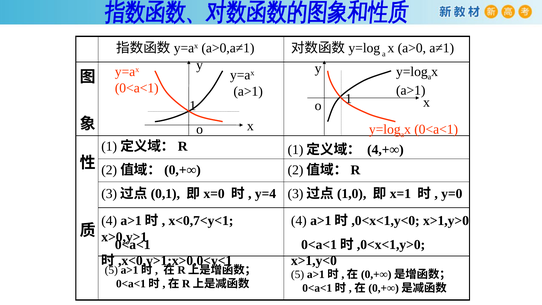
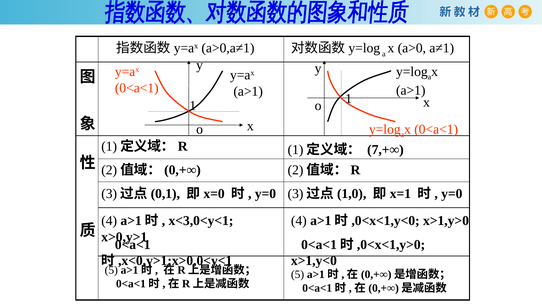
4,+∞: 4,+∞ -> 7,+∞ (385, 150)
y=4: y=4 -> y=0 (265, 194)
x<0,7<y<1: x<0,7<y<1 -> x<3,0<y<1 (201, 221)
